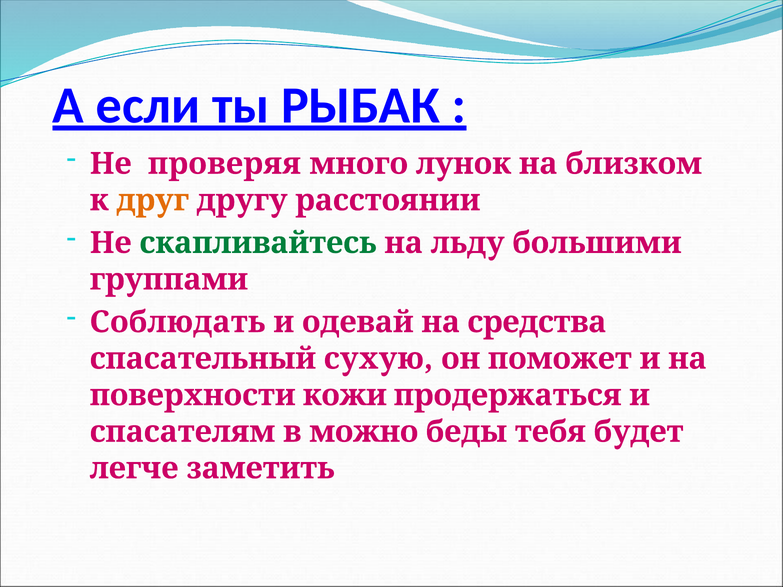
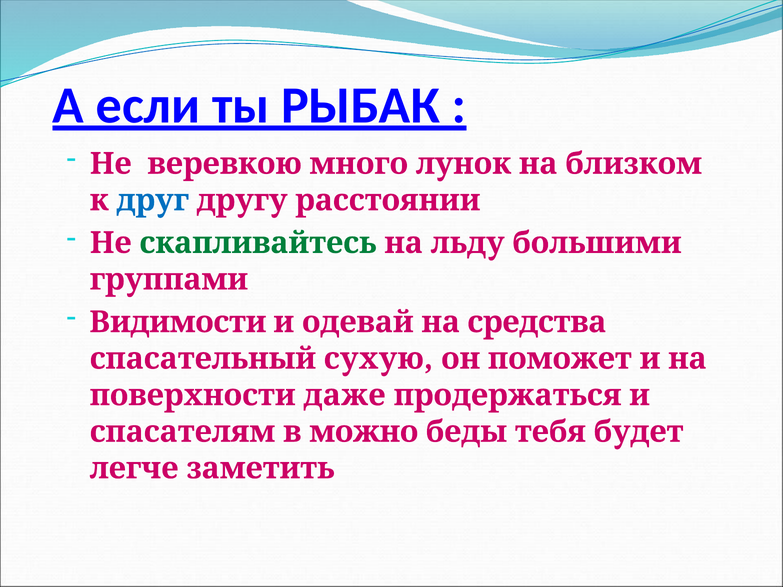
проверяя: проверяя -> веревкою (225, 164)
друг colour: orange -> blue (153, 200)
Соблюдать: Соблюдать -> Видимости (178, 322)
кожи: кожи -> даже (345, 395)
